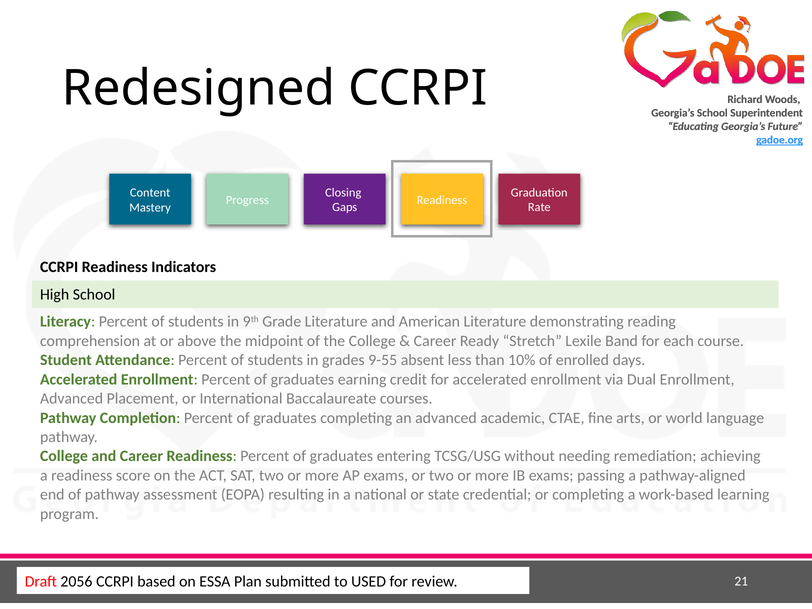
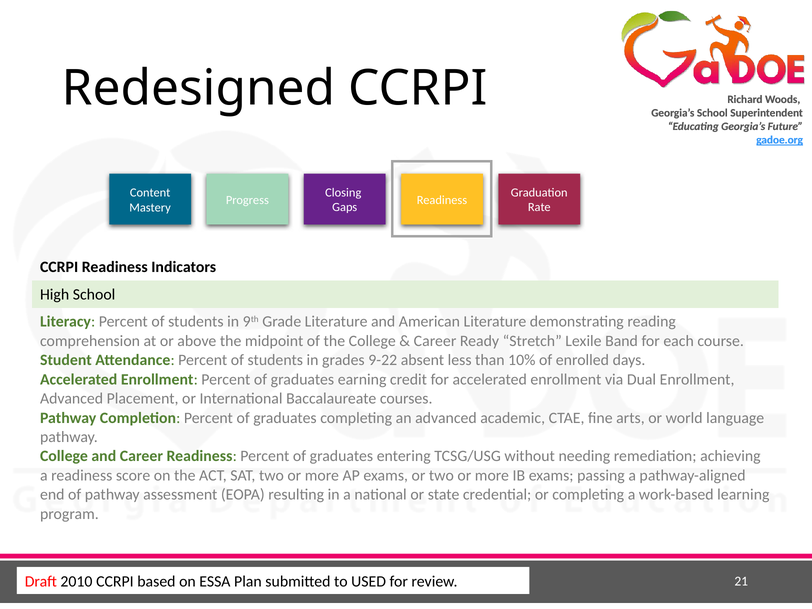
9-55: 9-55 -> 9-22 (383, 360)
2056: 2056 -> 2010 (76, 582)
